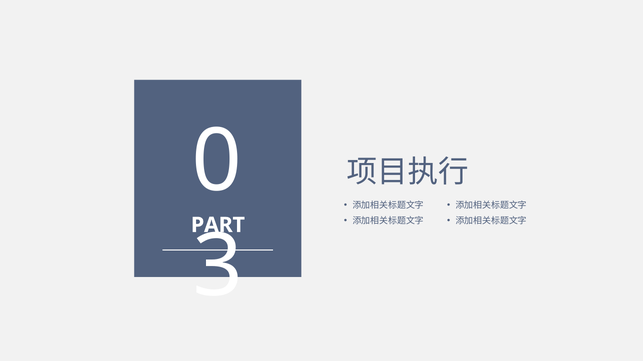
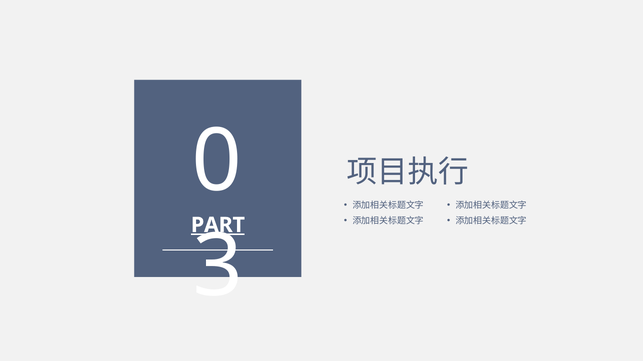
PART underline: none -> present (218, 225)
